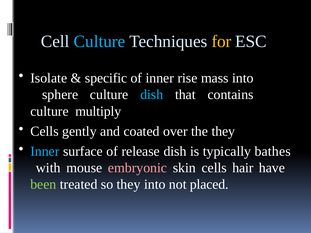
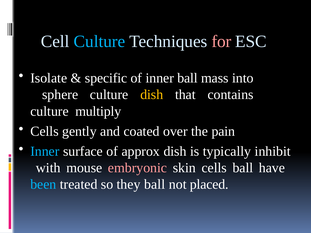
for colour: yellow -> pink (221, 41)
inner rise: rise -> ball (188, 78)
dish colour: light blue -> yellow (152, 95)
the they: they -> pain (223, 131)
release: release -> approx (141, 151)
bathes: bathes -> inhibit (273, 151)
cells hair: hair -> ball (243, 168)
been colour: light green -> light blue (43, 185)
they into: into -> ball (155, 185)
